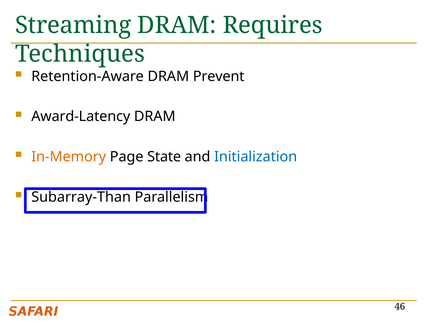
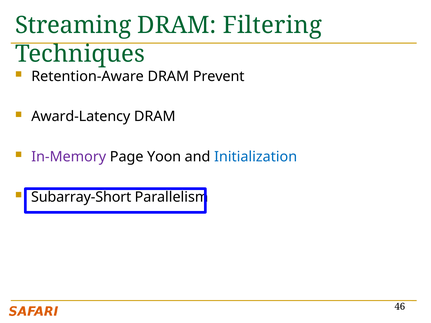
Requires: Requires -> Filtering (272, 25)
In-Memory colour: orange -> purple (69, 157)
State: State -> Yoon (164, 157)
Subarray-Than: Subarray-Than -> Subarray-Short (81, 197)
